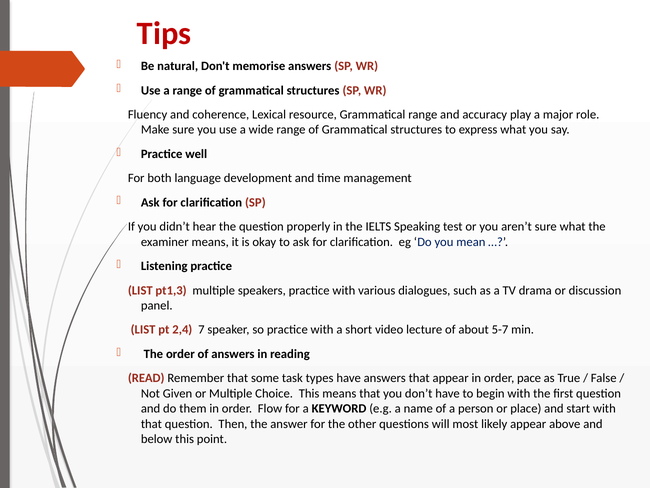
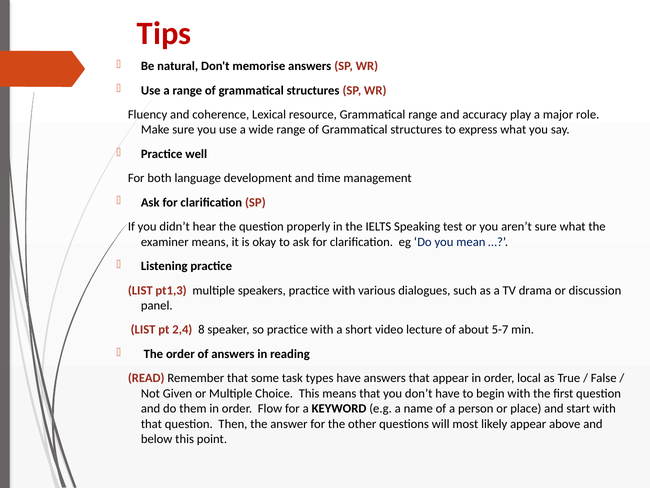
7: 7 -> 8 (201, 329)
pace: pace -> local (529, 378)
